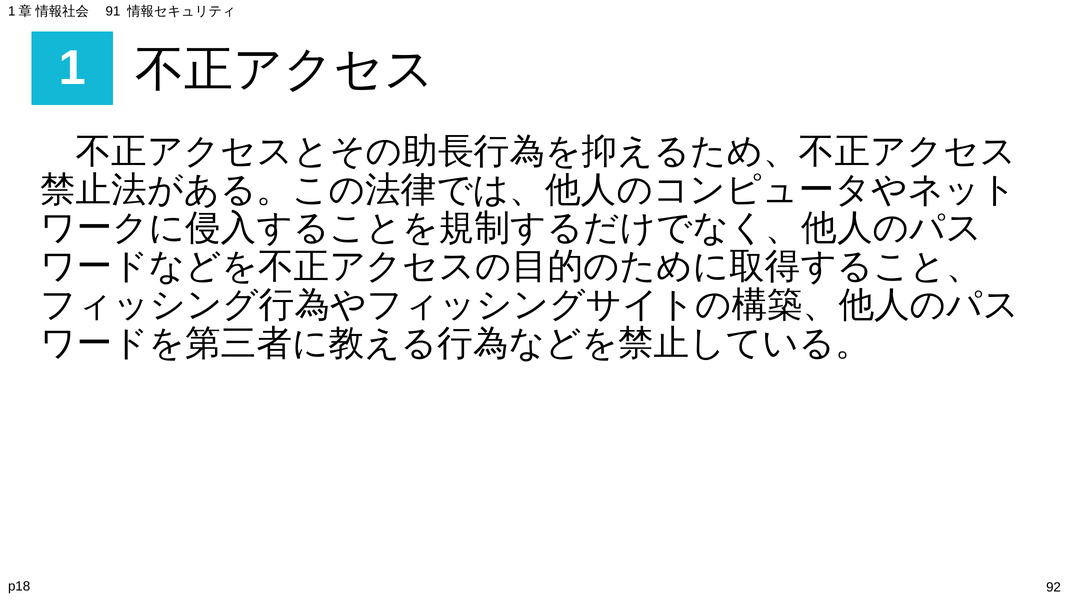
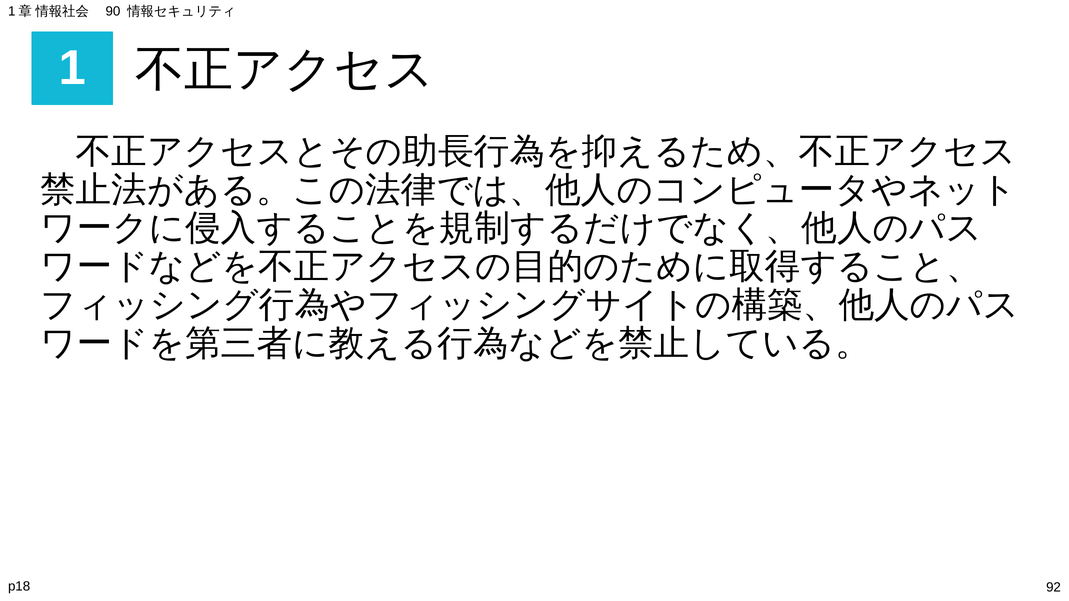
91: 91 -> 90 (113, 11)
